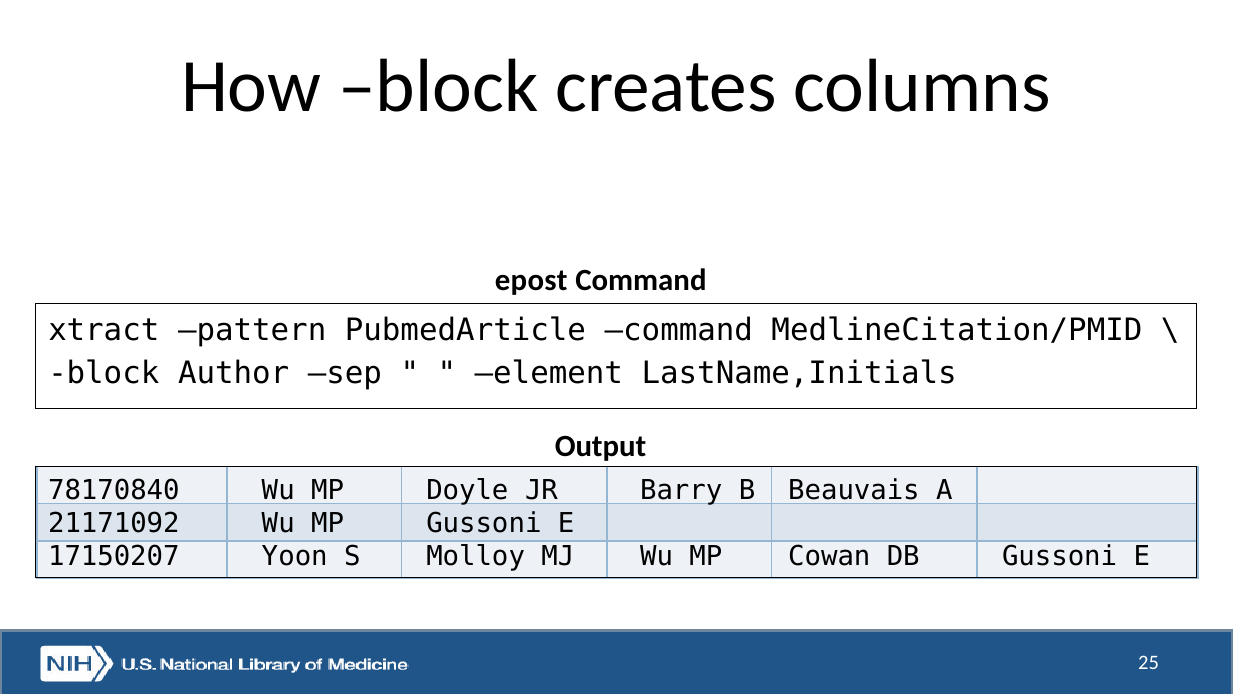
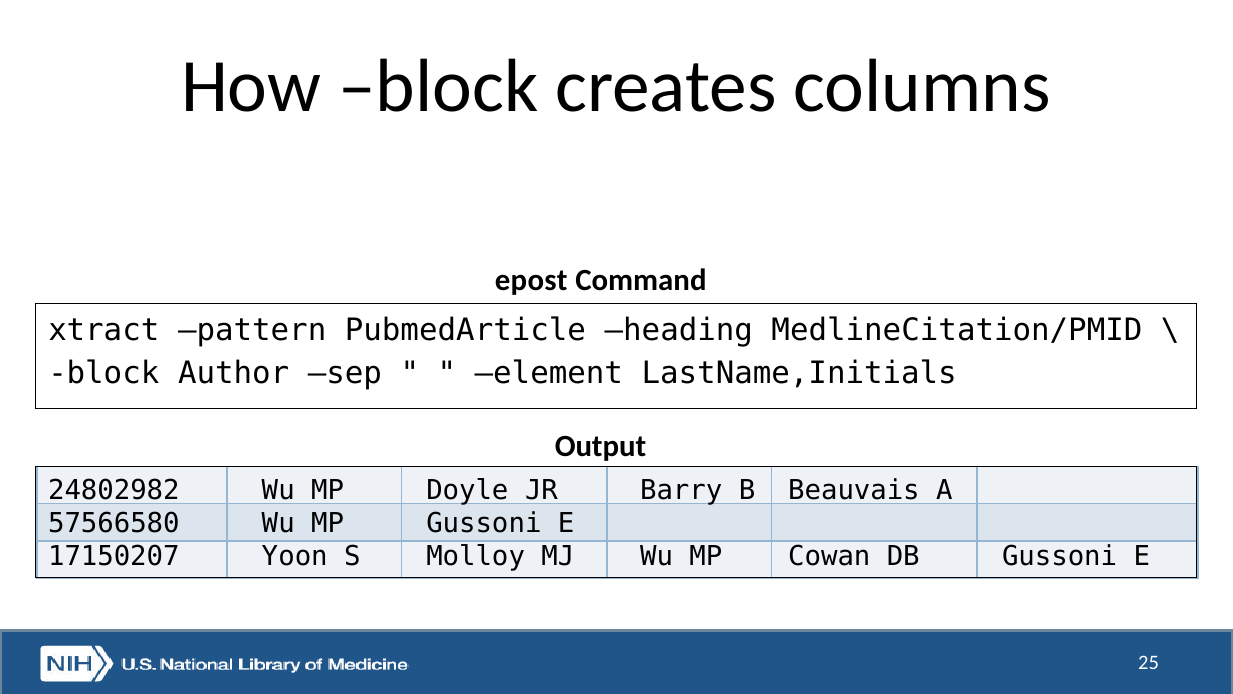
PubmedArticle command: command -> heading (679, 330)
78170840: 78170840 -> 24802982 (114, 490)
21171092: 21171092 -> 57566580 (114, 523)
